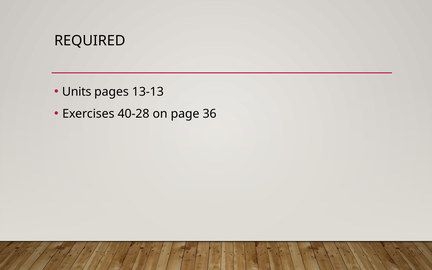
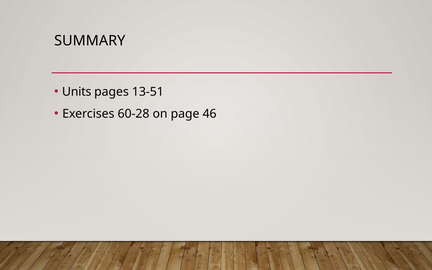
REQUIRED: REQUIRED -> SUMMARY (90, 41)
13-13: 13-13 -> 13-51 (148, 92)
40-28: 40-28 -> 60-28 (134, 114)
36: 36 -> 46 (210, 114)
